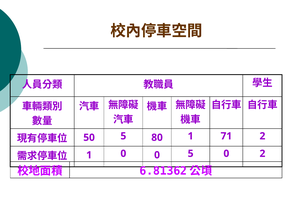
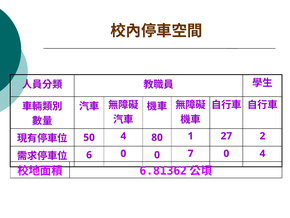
50 5: 5 -> 4 (123, 136)
71: 71 -> 27 (226, 136)
1: 1 -> 6 (89, 155)
0 5: 5 -> 7 (191, 153)
0 2: 2 -> 4 (262, 153)
